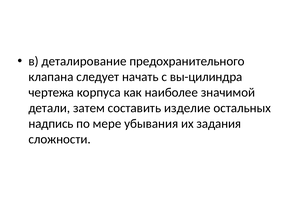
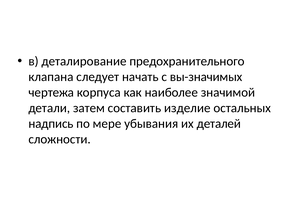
вы-цилиндра: вы-цилиндра -> вы-значимых (206, 77)
задания: задания -> деталей (219, 124)
